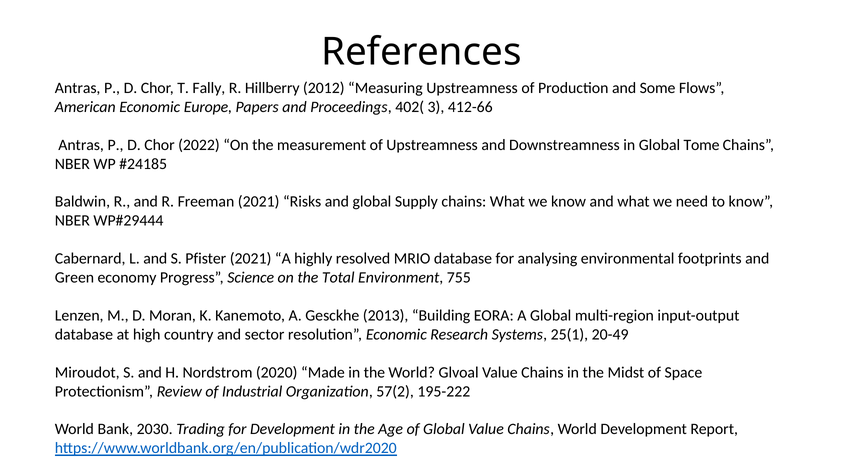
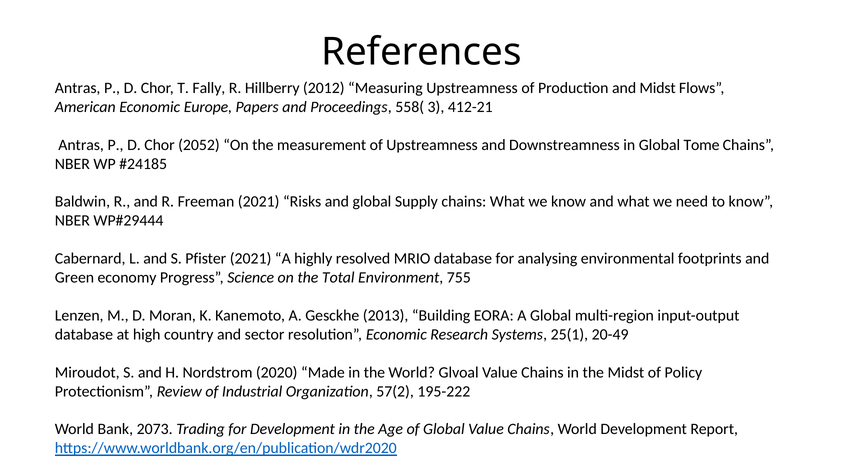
and Some: Some -> Midst (658, 88)
402(: 402( -> 558( (410, 107)
412-66: 412-66 -> 412-21 (470, 107)
2022: 2022 -> 2052 (199, 145)
Space: Space -> Policy (683, 373)
2030: 2030 -> 2073 (155, 429)
